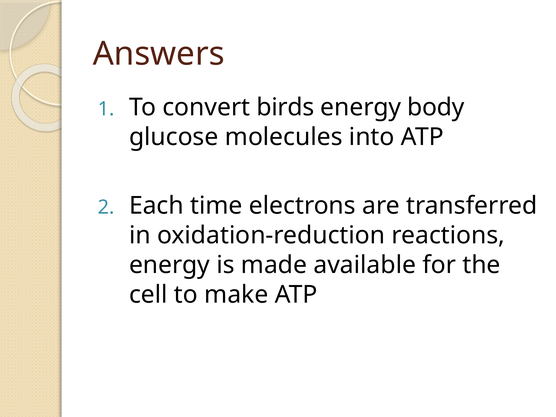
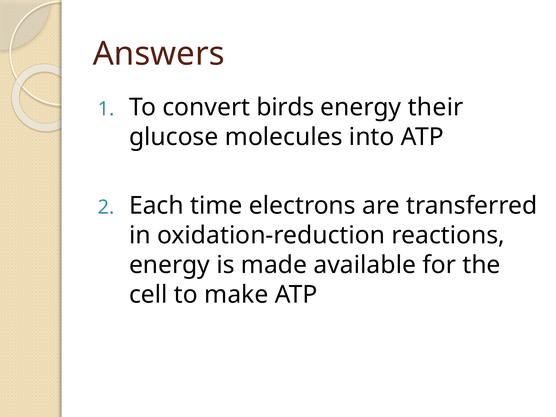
body: body -> their (436, 107)
